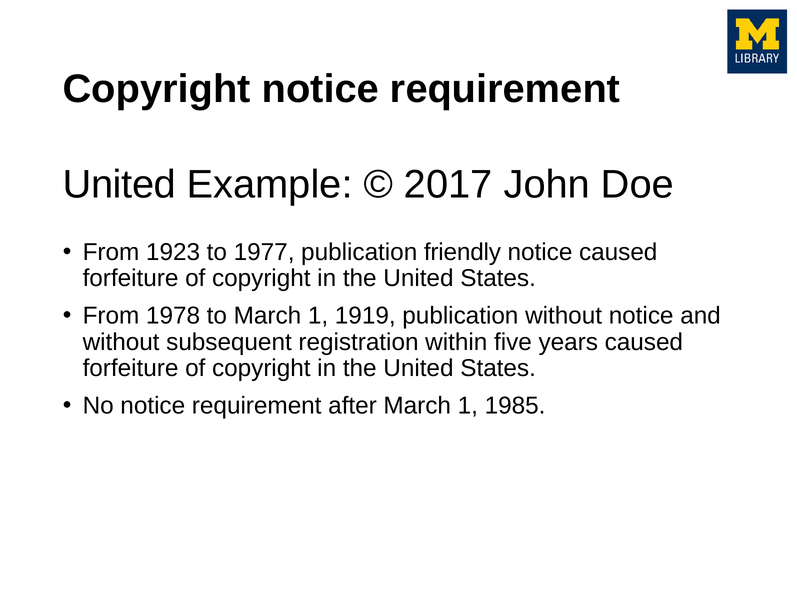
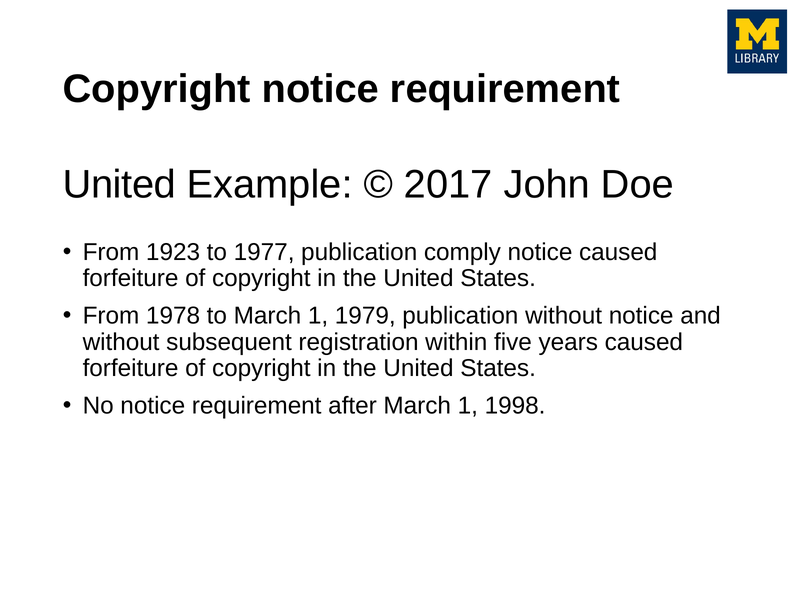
friendly: friendly -> comply (462, 252)
1919: 1919 -> 1979 (365, 316)
1985: 1985 -> 1998 (515, 406)
